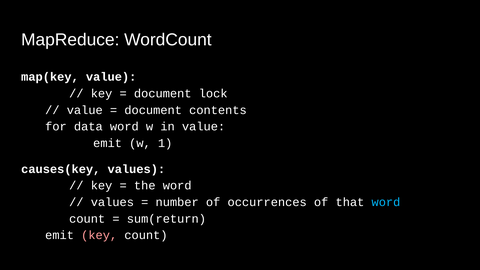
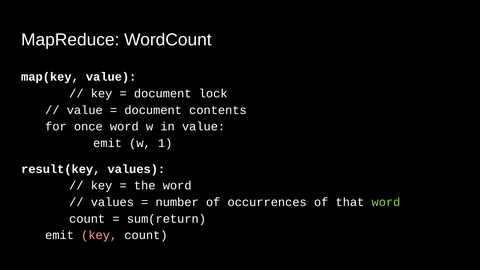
data: data -> once (88, 127)
causes(key: causes(key -> result(key (61, 169)
word colour: light blue -> light green (386, 202)
